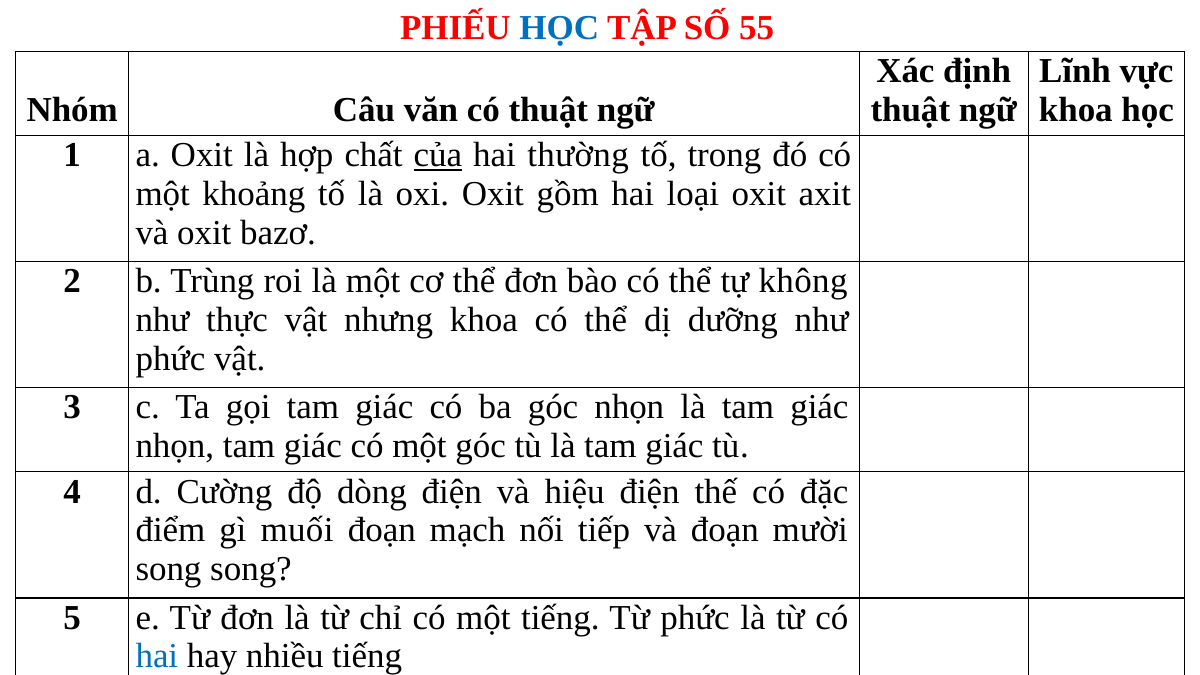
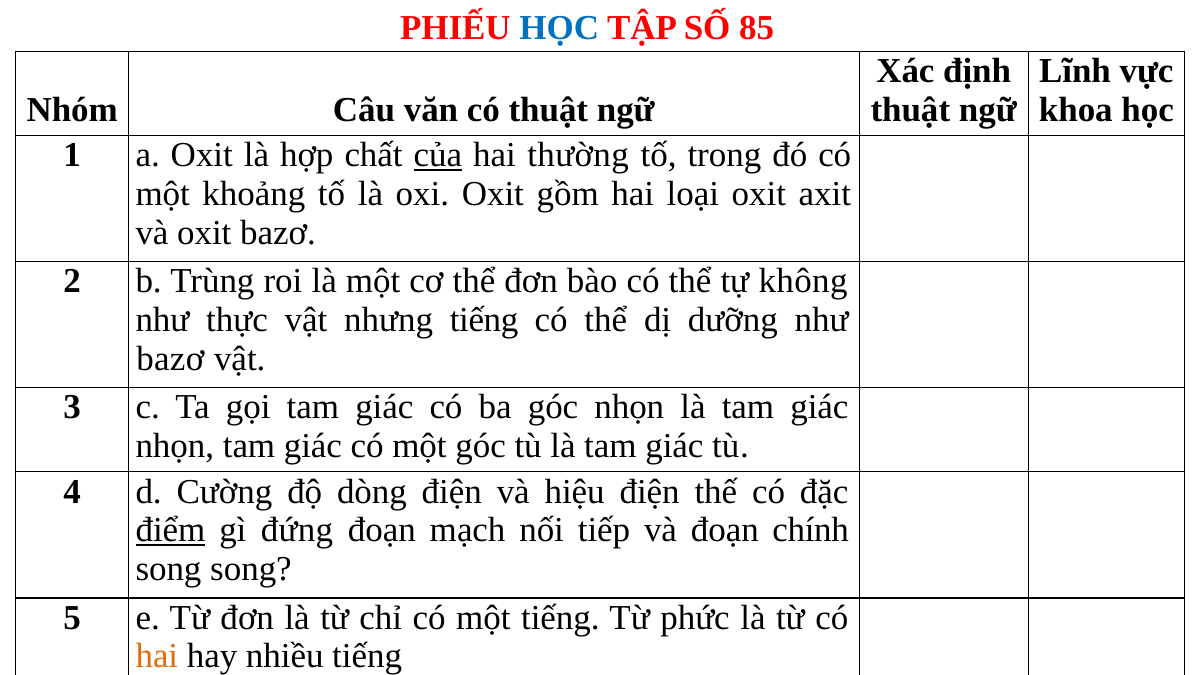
55: 55 -> 85 (757, 28)
nhưng khoa: khoa -> tiếng (484, 320)
phức: phức -> bazơ (170, 359)
điểm underline: none -> present (170, 530)
muối: muối -> đứng (297, 530)
mười: mười -> chính (811, 530)
hai colour: blue -> orange (157, 656)
